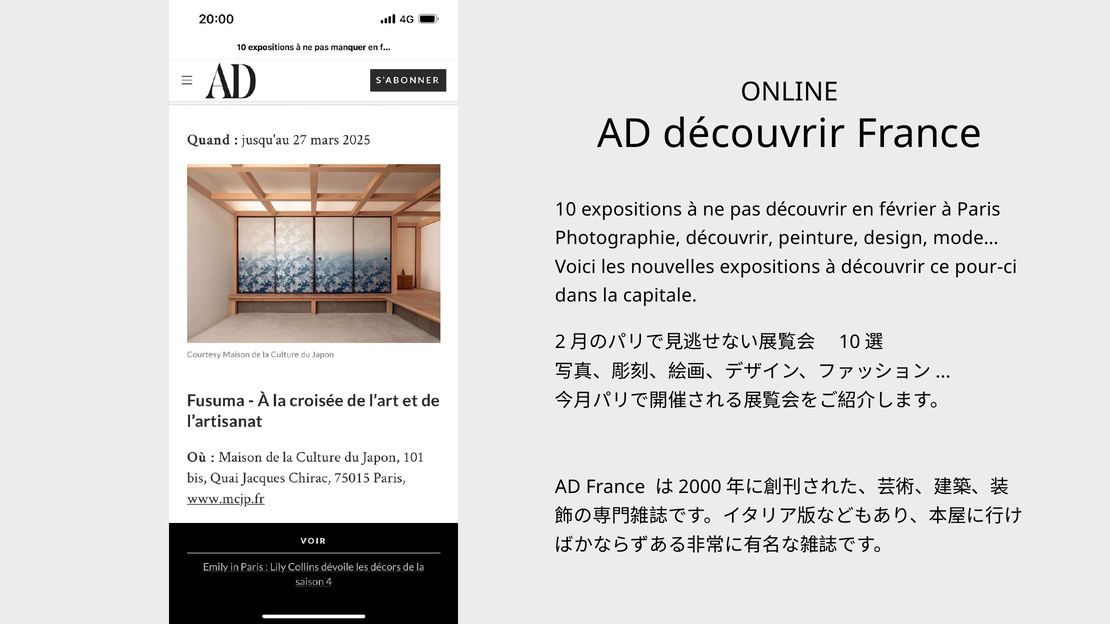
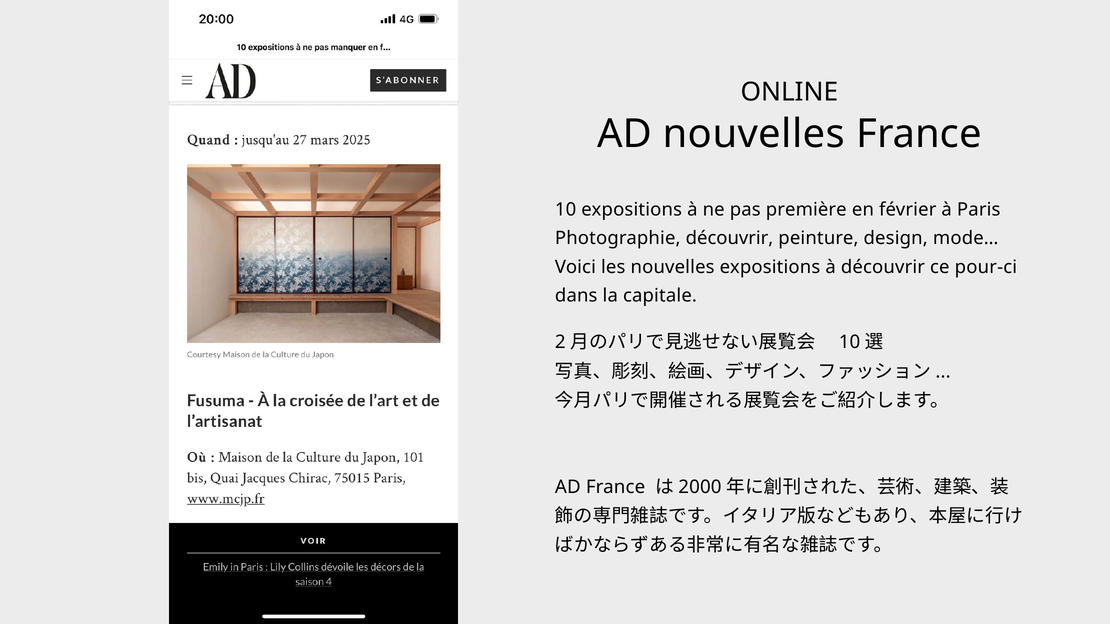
AD découvrir: découvrir -> nouvelles (754, 134)
pas découvrir: découvrir -> première (806, 210)
